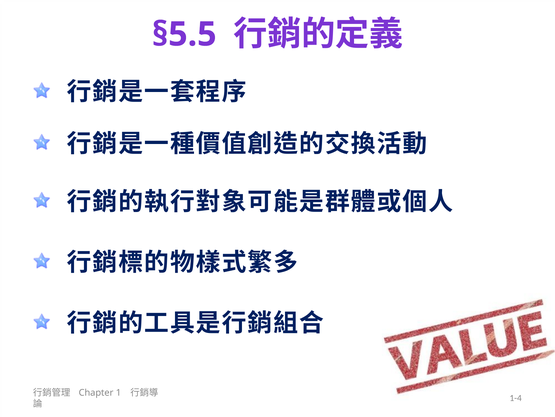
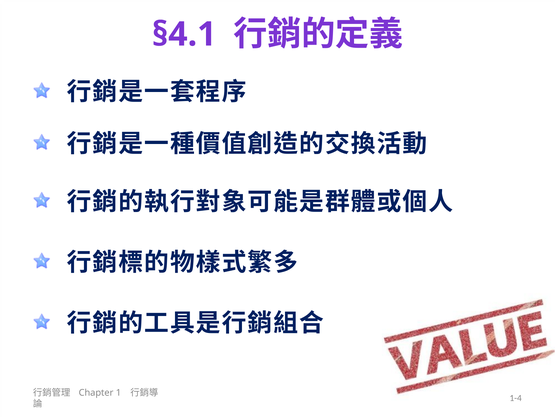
§5.5: §5.5 -> §4.1 (184, 34)
